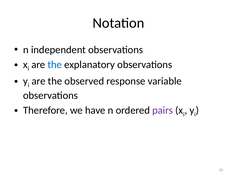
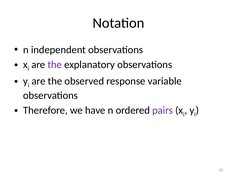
the colour: blue -> purple (55, 64)
